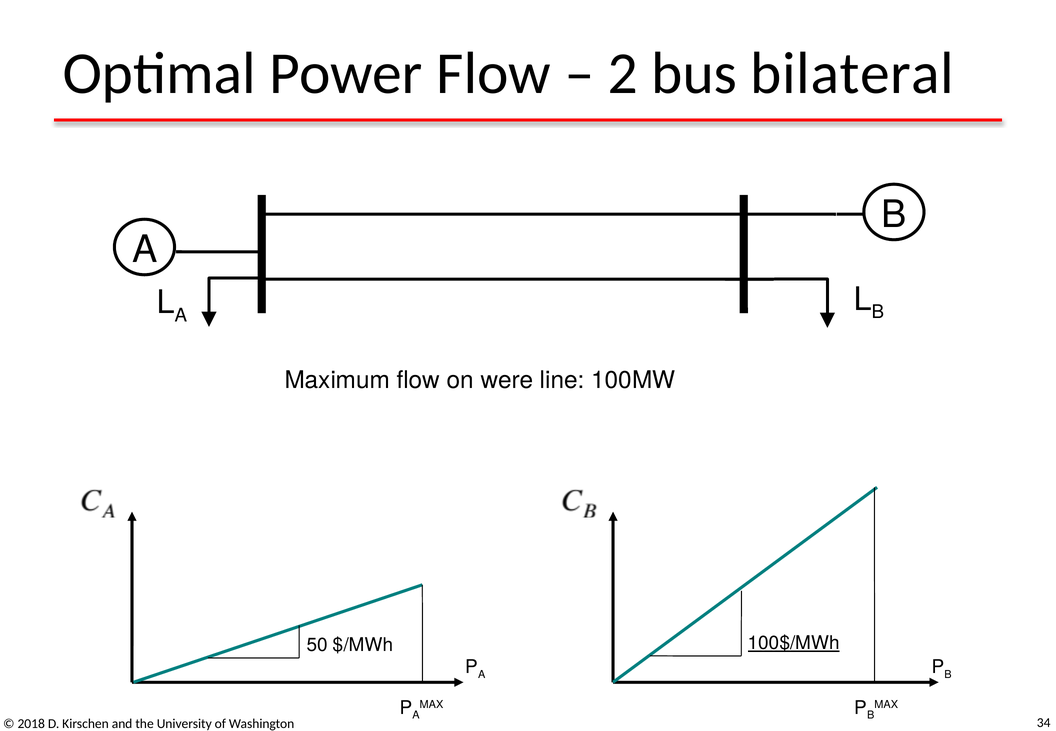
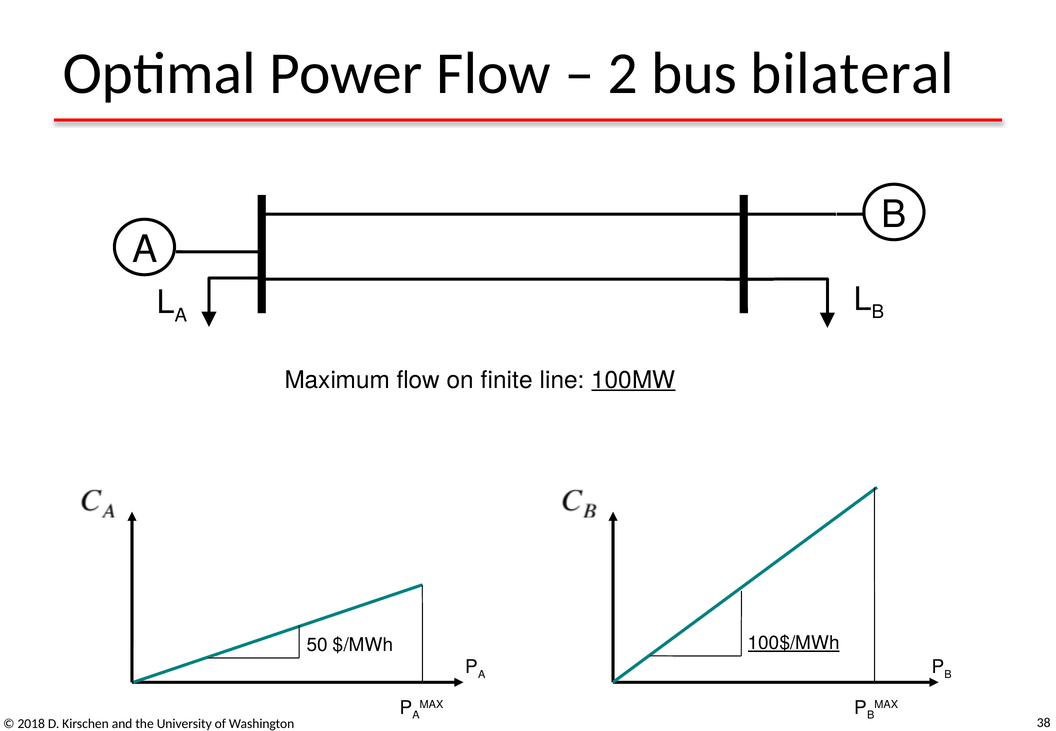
were: were -> finite (507, 380)
100MW underline: none -> present (633, 380)
34: 34 -> 38 (1044, 723)
